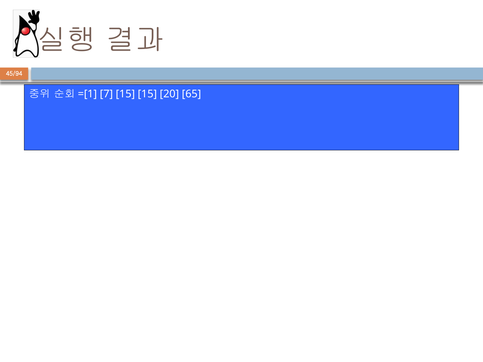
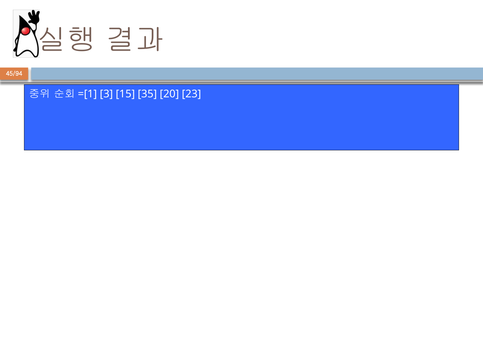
7: 7 -> 3 (106, 94)
15 15: 15 -> 35 (147, 94)
65: 65 -> 23 (191, 94)
